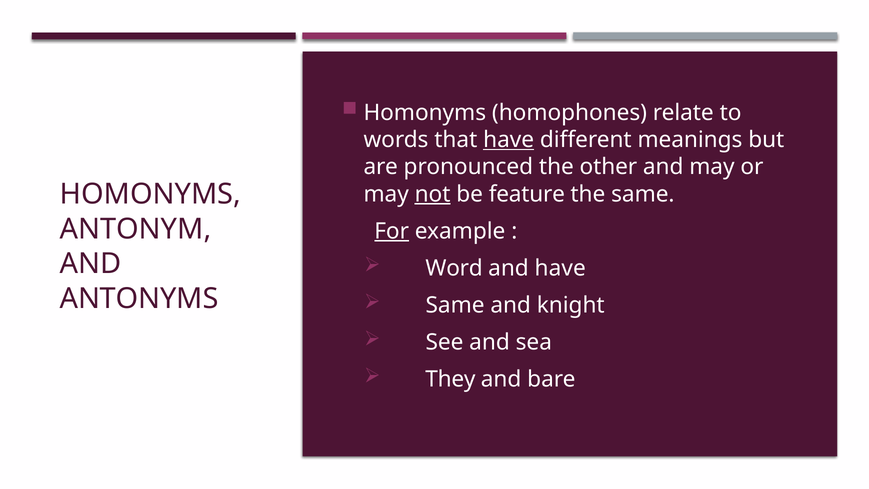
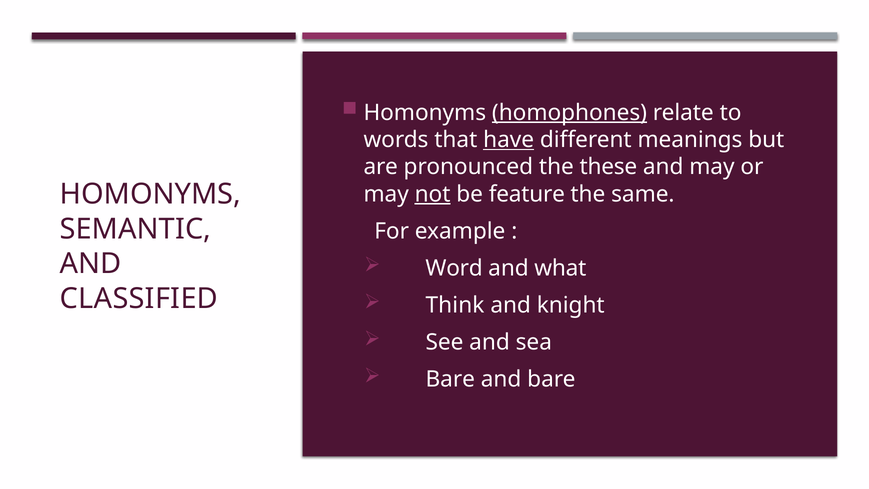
homophones underline: none -> present (569, 113)
other: other -> these (608, 167)
ANTONYM: ANTONYM -> SEMANTIC (135, 229)
For underline: present -> none (392, 231)
and have: have -> what (560, 268)
ANTONYMS: ANTONYMS -> CLASSIFIED (139, 299)
Same: Same -> Think (455, 305)
They: They -> Bare (450, 379)
